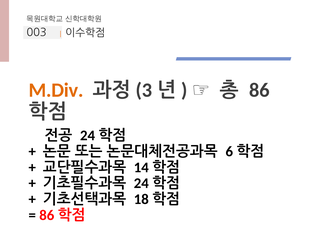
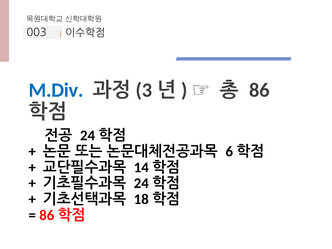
M.Div colour: orange -> blue (56, 90)
